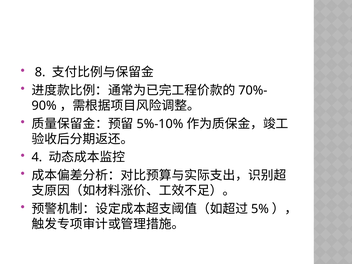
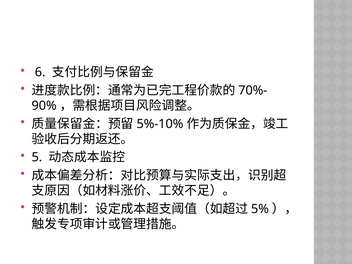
8: 8 -> 6 (40, 72)
4: 4 -> 5 (37, 157)
